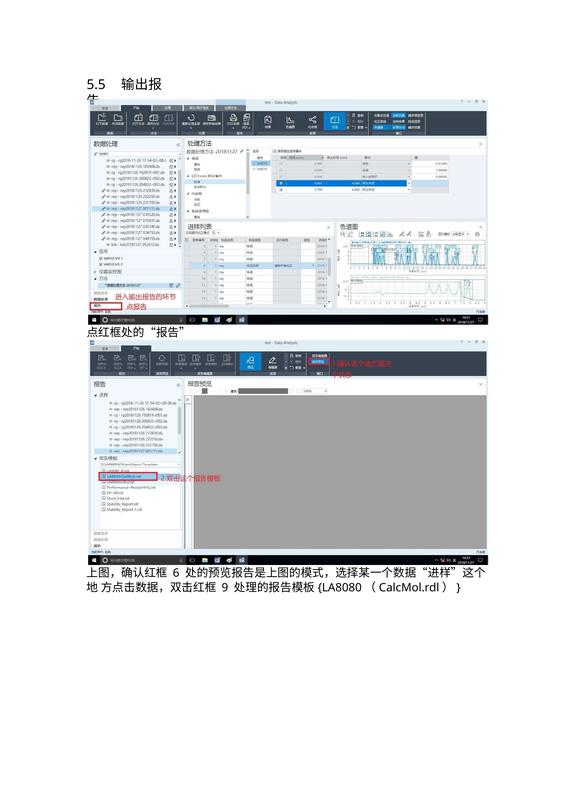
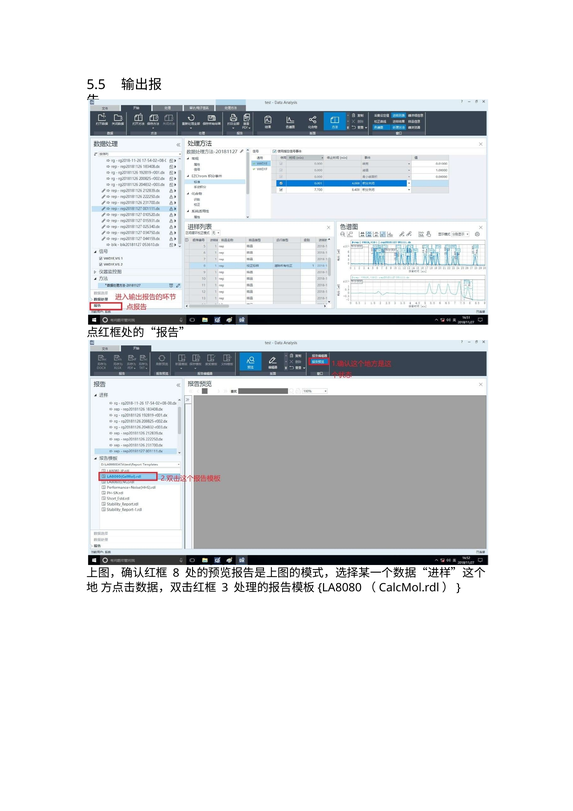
6: 6 -> 8 (176, 573)
9: 9 -> 3 (225, 588)
